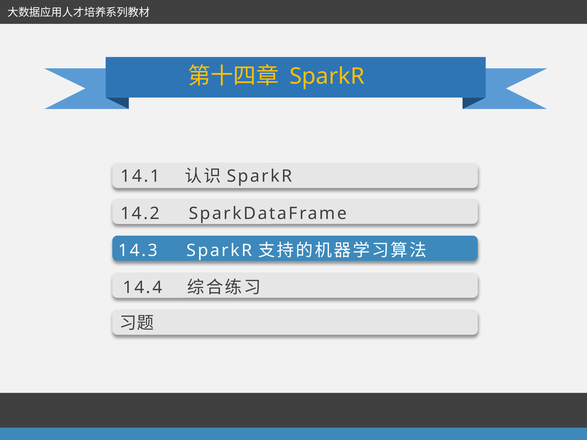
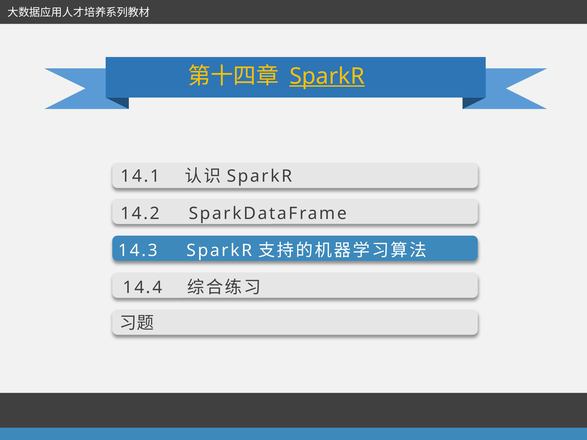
SparkR underline: none -> present (327, 76)
